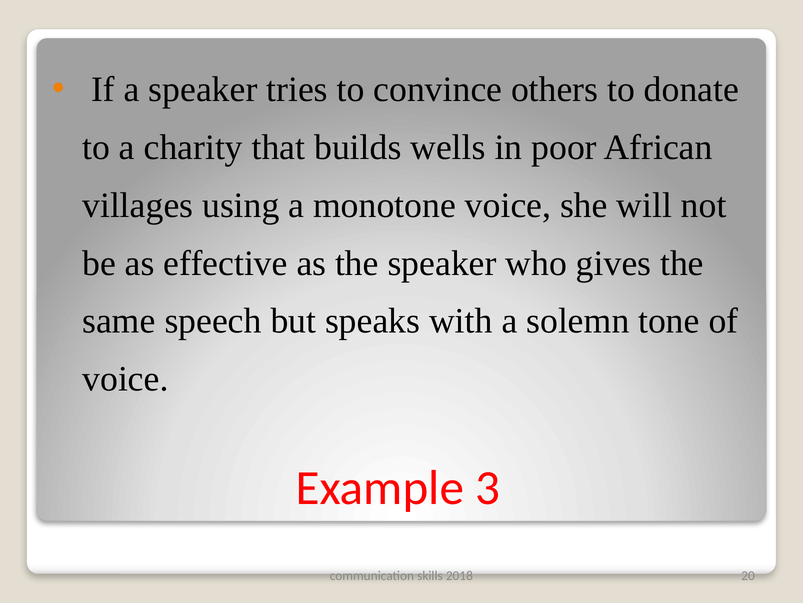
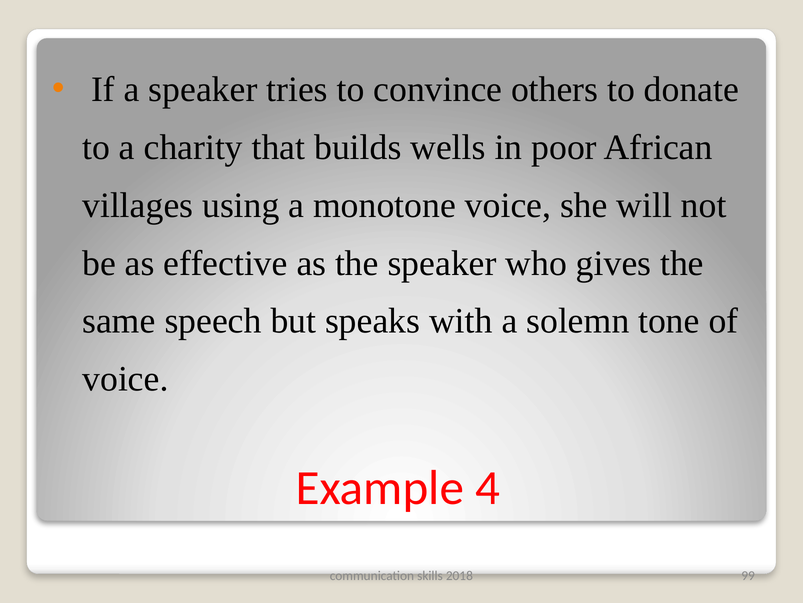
3: 3 -> 4 (487, 487)
20: 20 -> 99 (748, 575)
